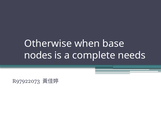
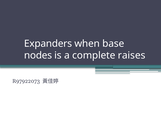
Otherwise: Otherwise -> Expanders (48, 44)
needs: needs -> raises (132, 56)
